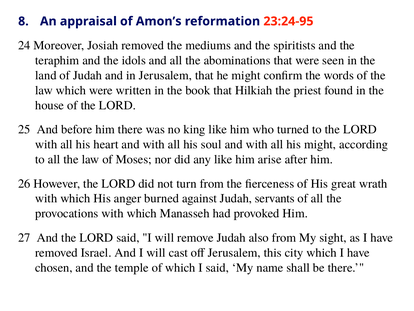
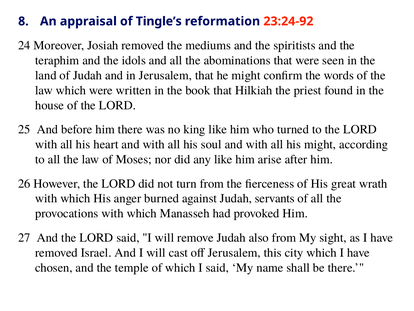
Amon’s: Amon’s -> Tingle’s (159, 21)
23:24-95: 23:24-95 -> 23:24-92 (288, 21)
